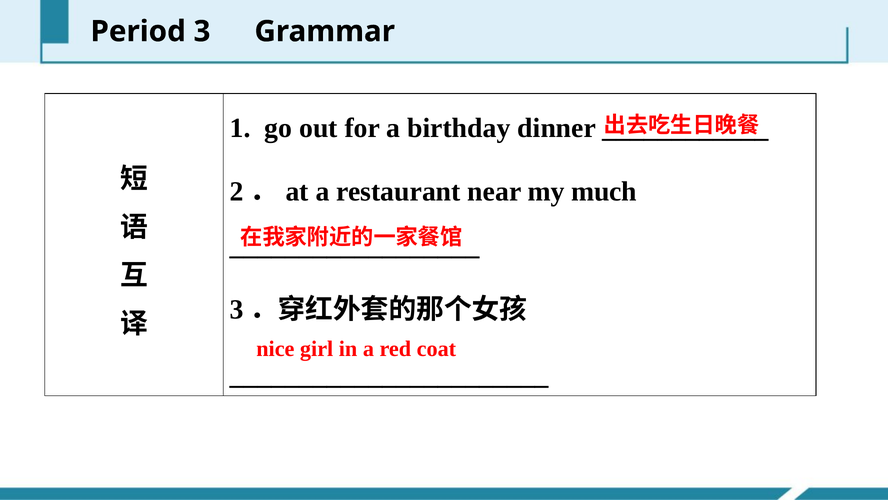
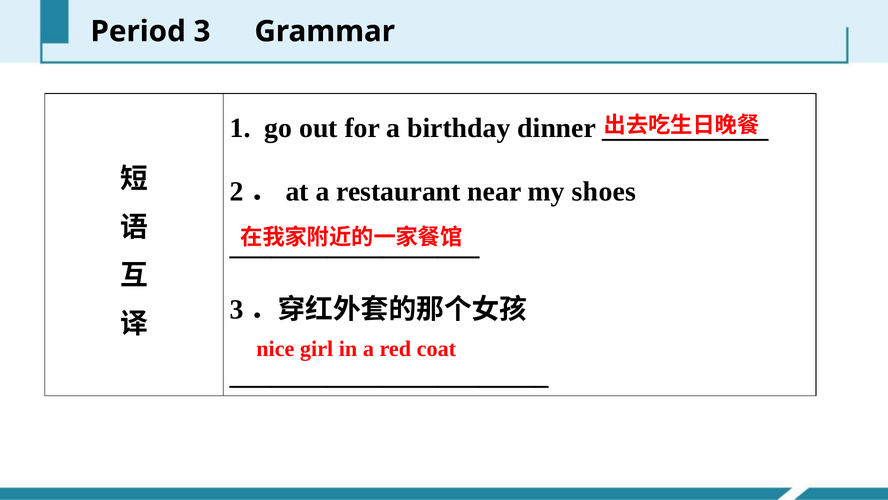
much: much -> shoes (604, 192)
